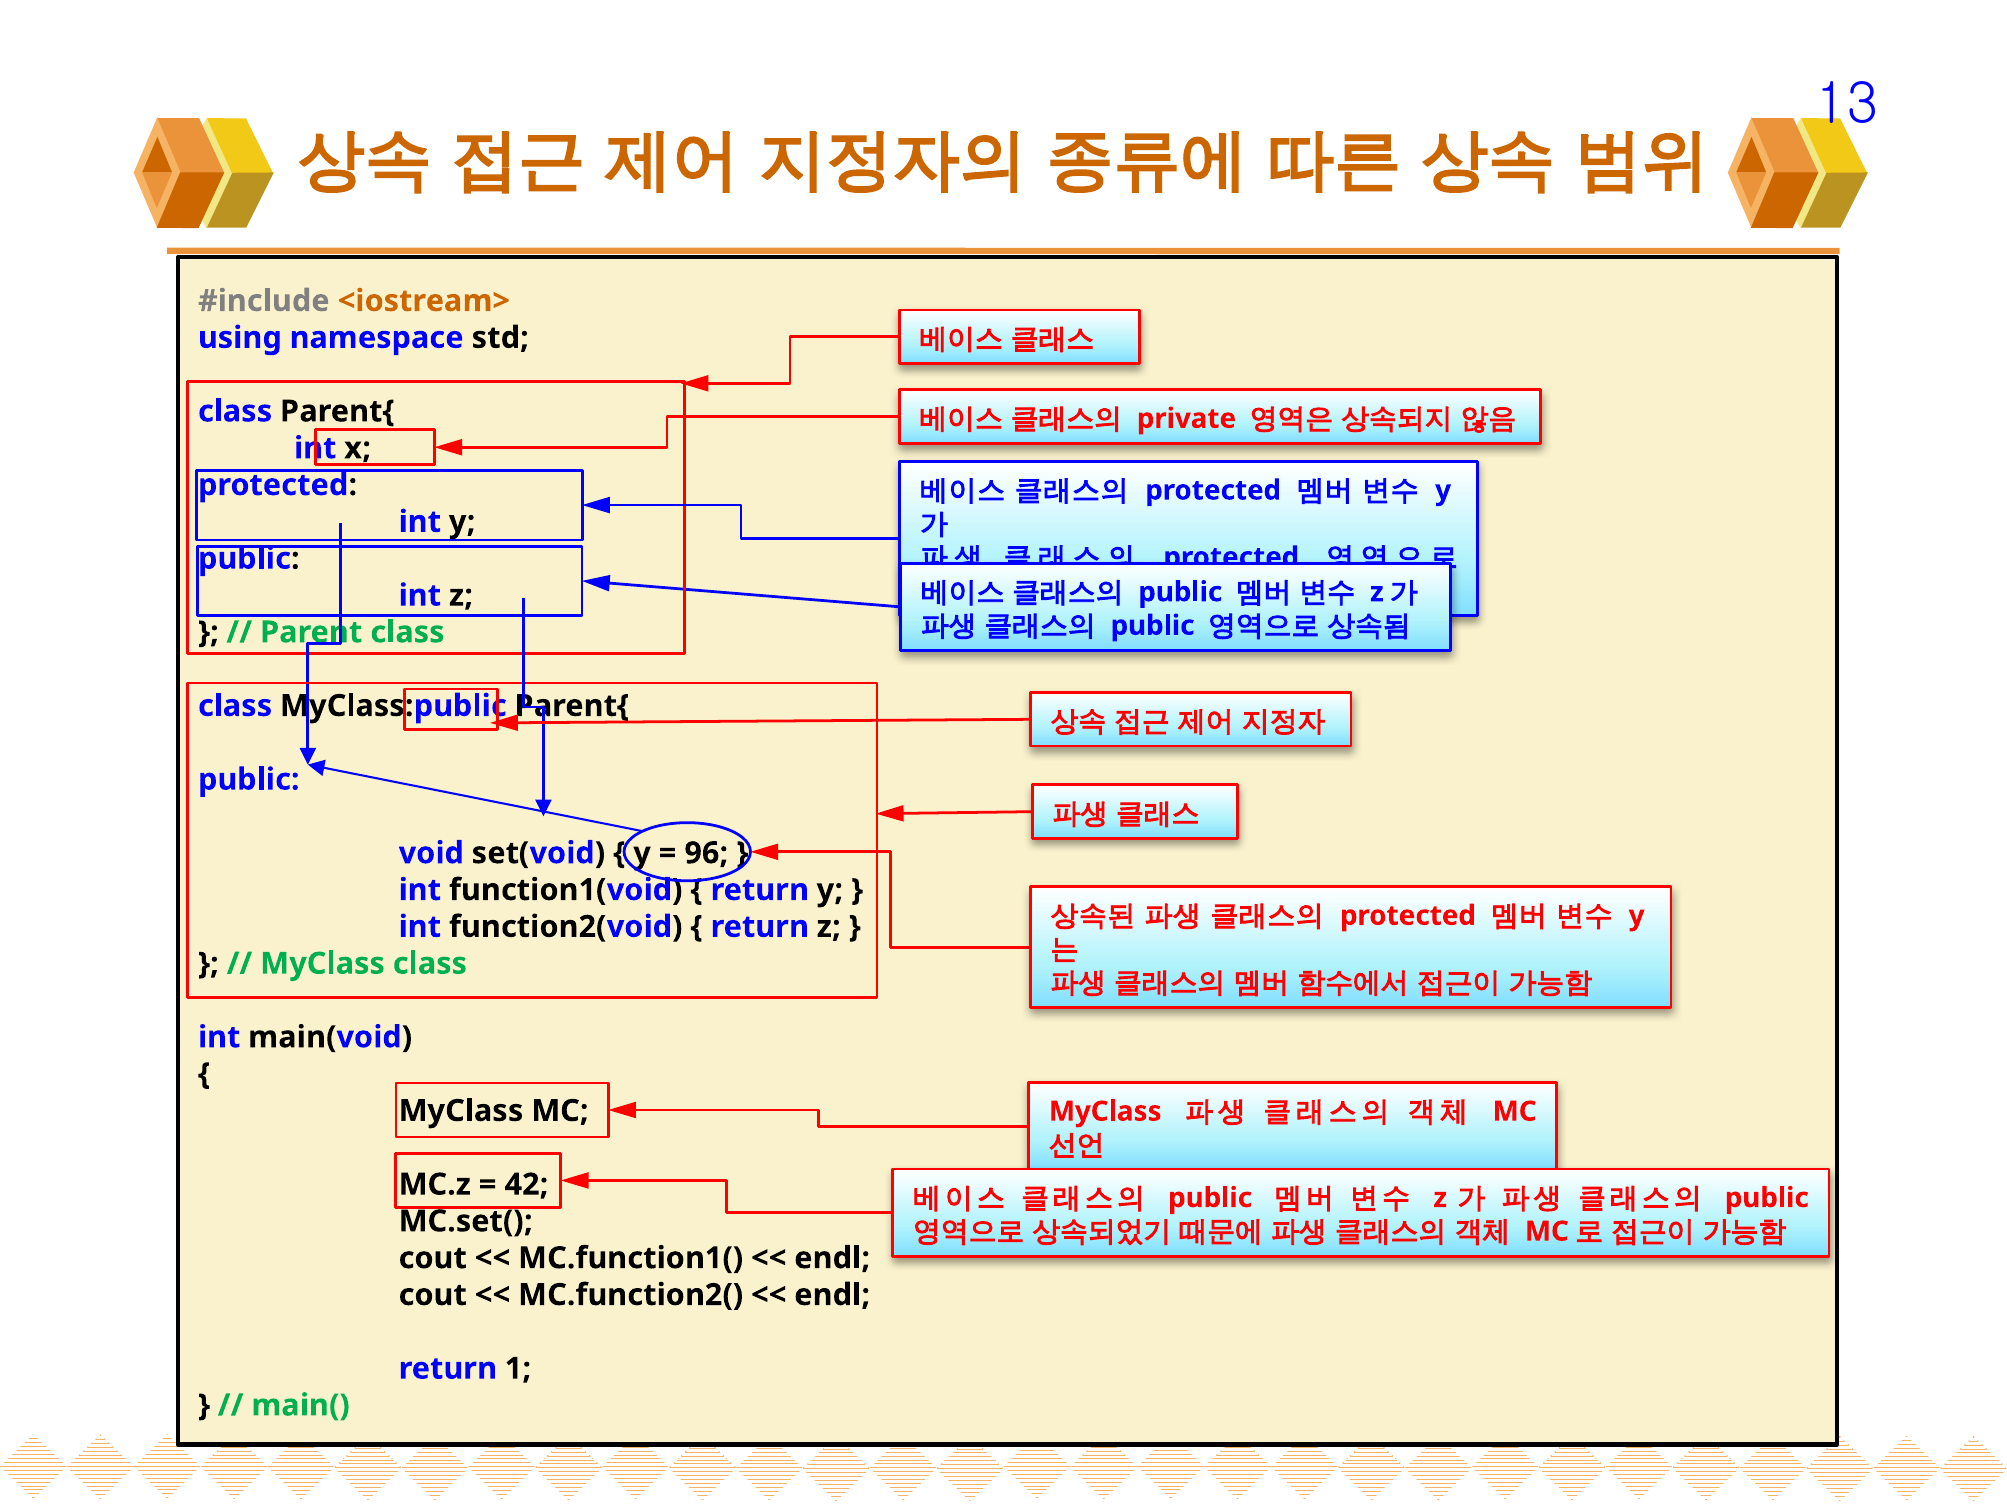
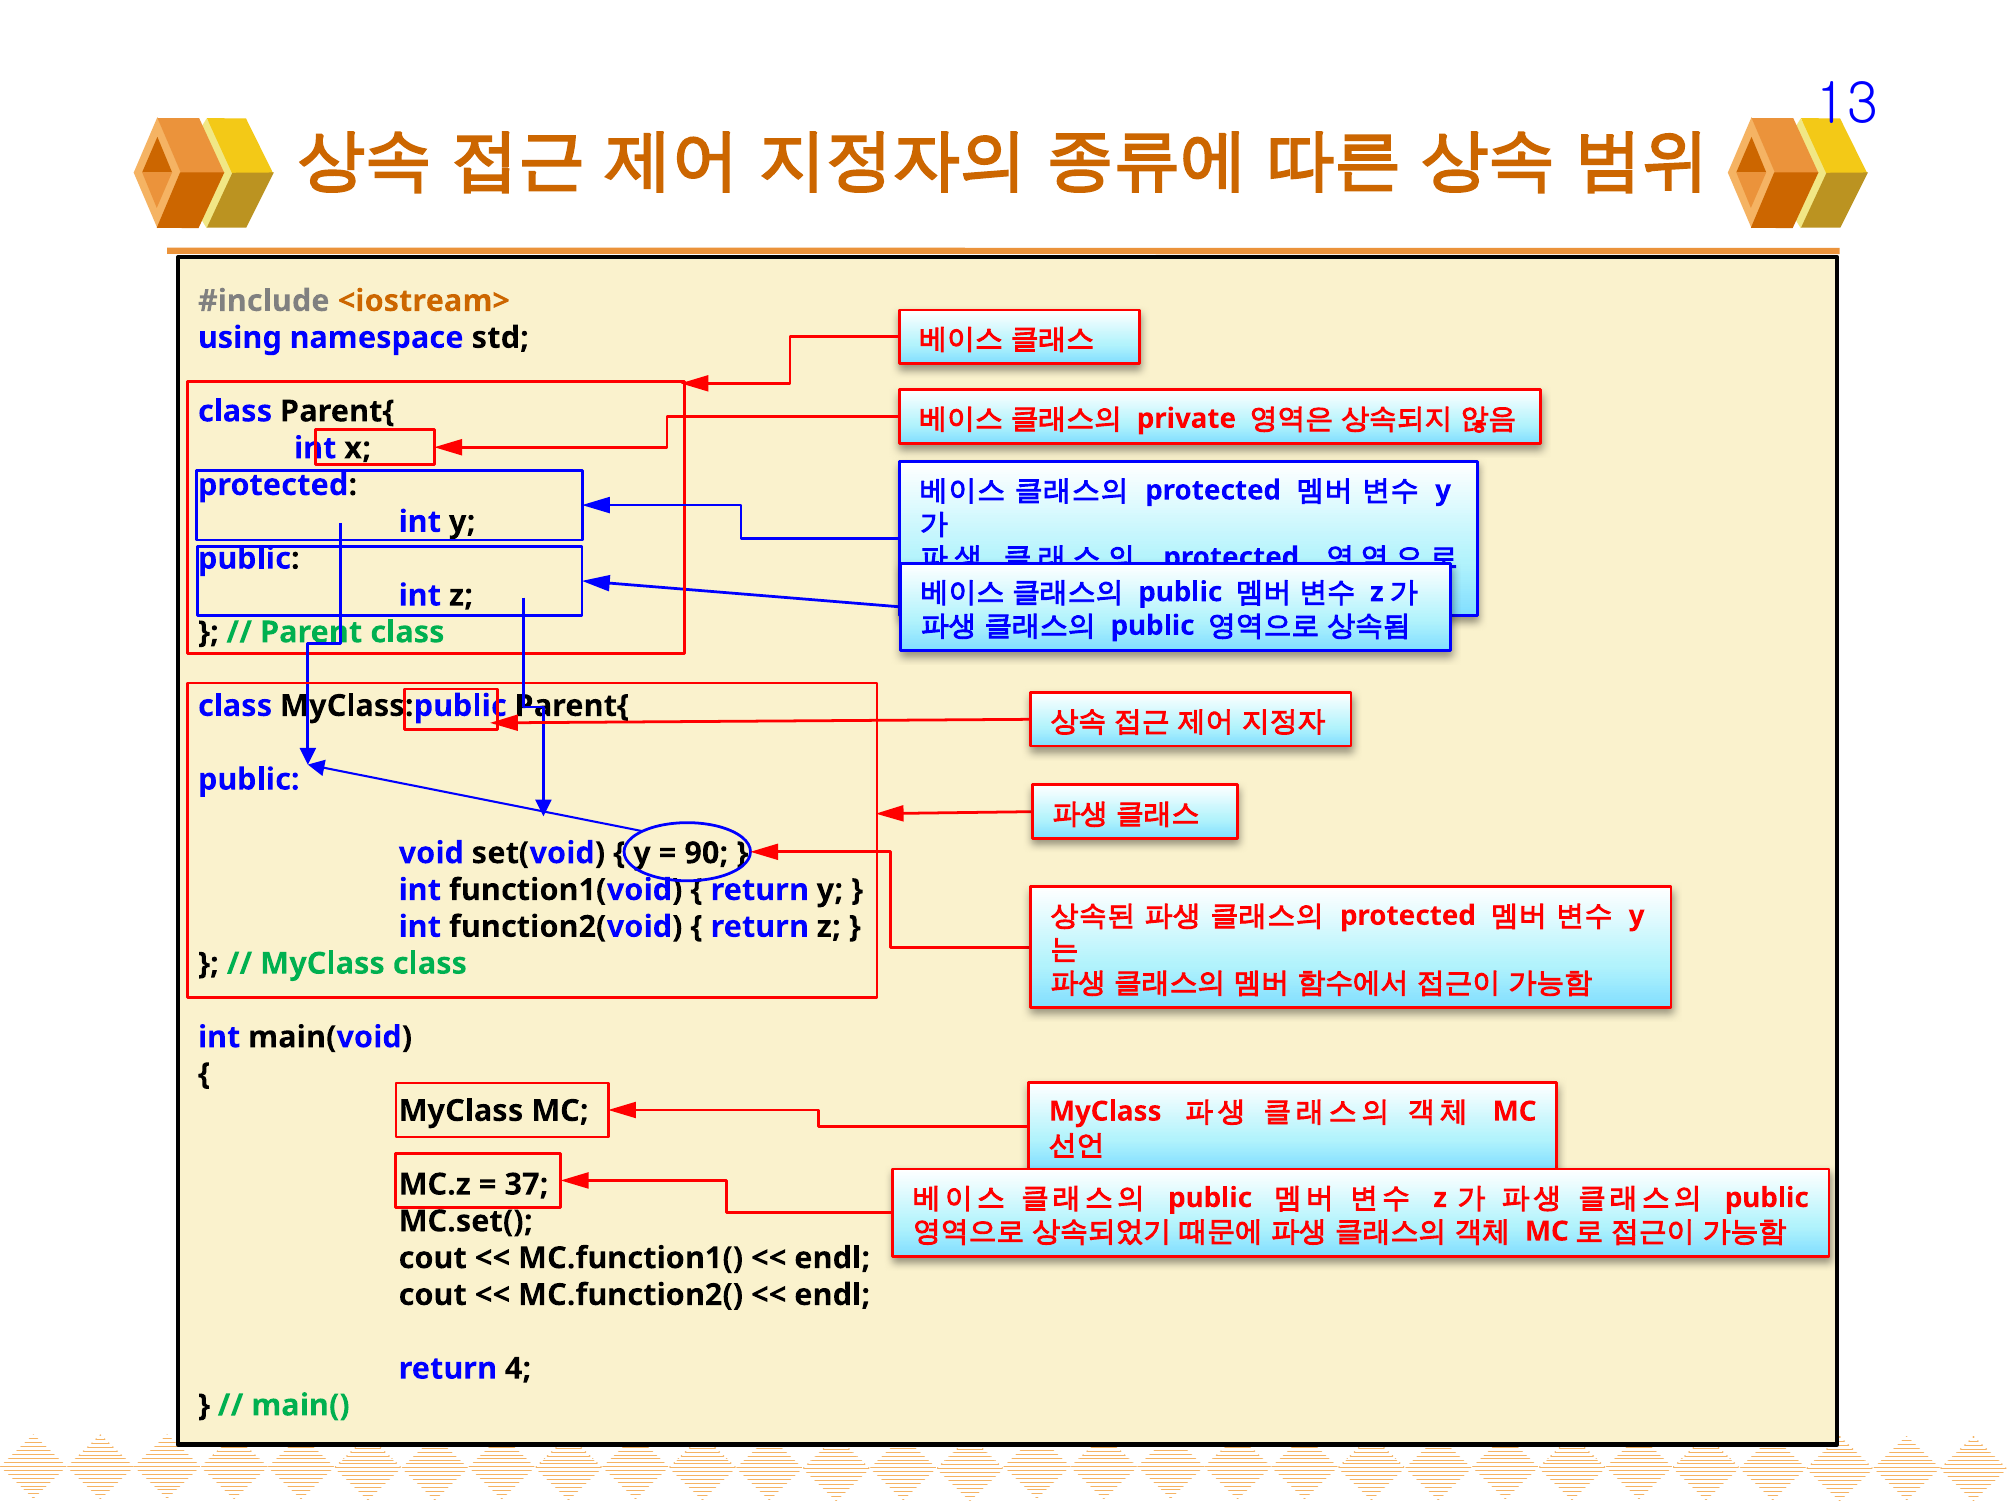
96: 96 -> 90 (706, 853)
42: 42 -> 37 (526, 1185)
1: 1 -> 4 (518, 1369)
